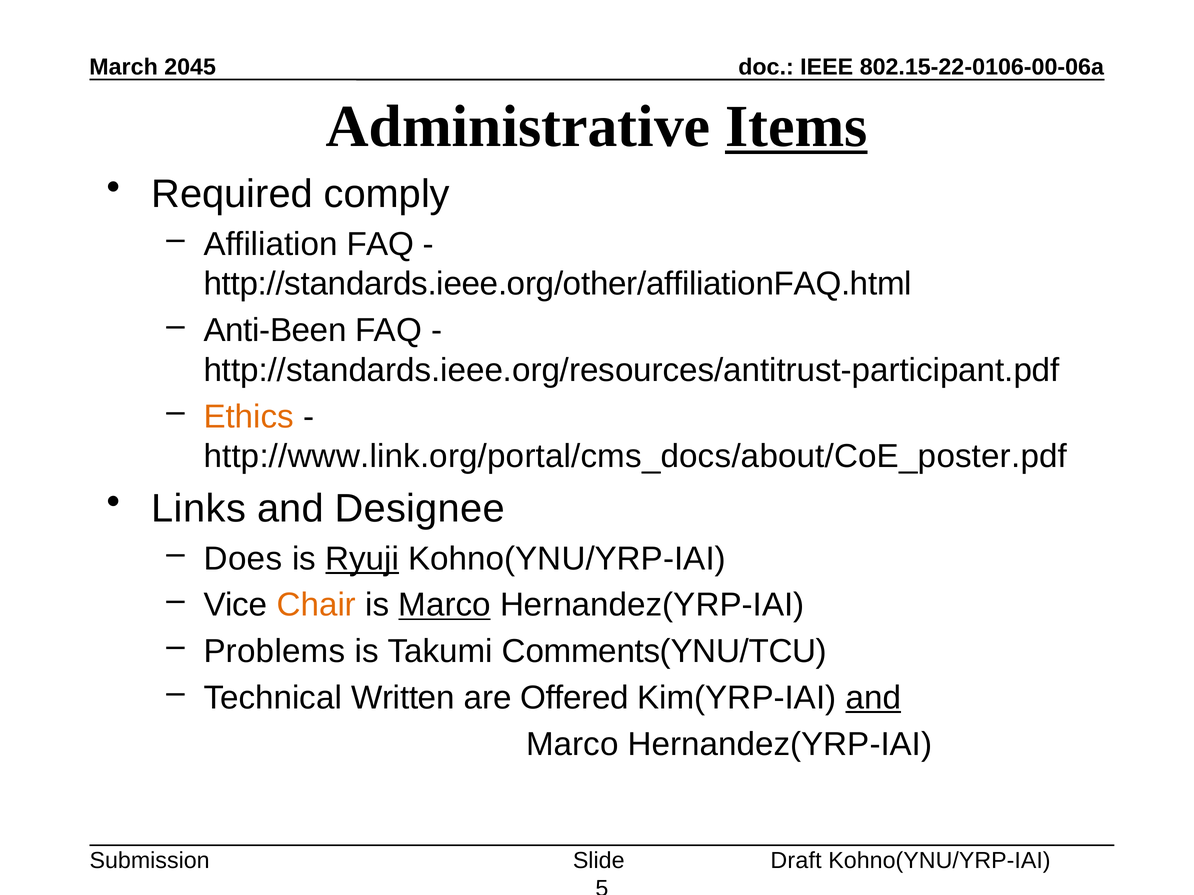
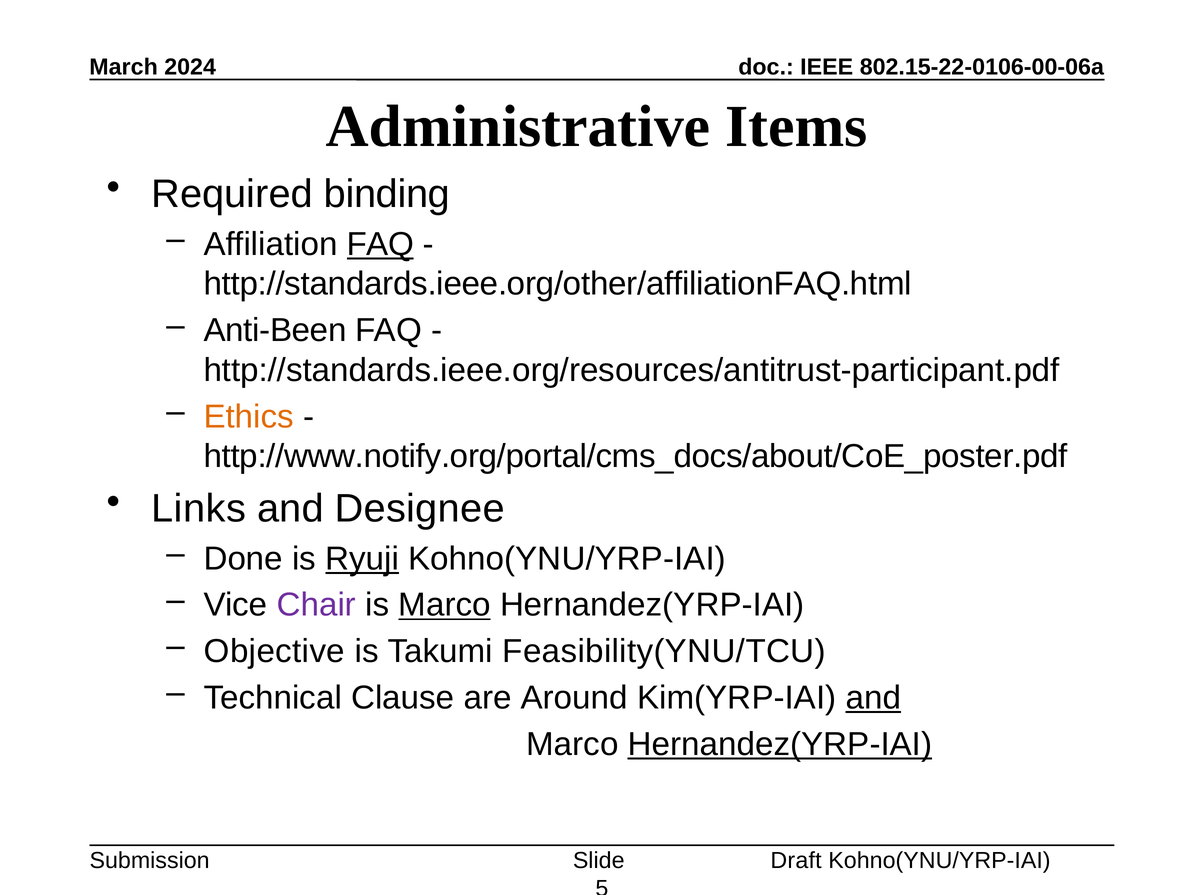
2045: 2045 -> 2024 (190, 67)
Items underline: present -> none (796, 127)
comply: comply -> binding (387, 194)
FAQ underline: none -> present (380, 244)
http://www.link.org/portal/cms_docs/about/CoE_poster.pdf: http://www.link.org/portal/cms_docs/about/CoE_poster.pdf -> http://www.notify.org/portal/cms_docs/about/CoE_poster.pdf (636, 457)
Does: Does -> Done (243, 559)
Chair colour: orange -> purple (316, 605)
Problems: Problems -> Objective (274, 652)
Comments(YNU/TCU: Comments(YNU/TCU -> Feasibility(YNU/TCU (664, 652)
Written: Written -> Clause (403, 698)
Offered: Offered -> Around (574, 698)
Hernandez(YRP-IAI underline: none -> present (780, 745)
